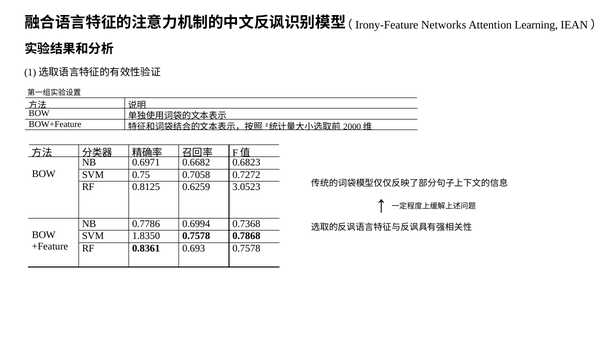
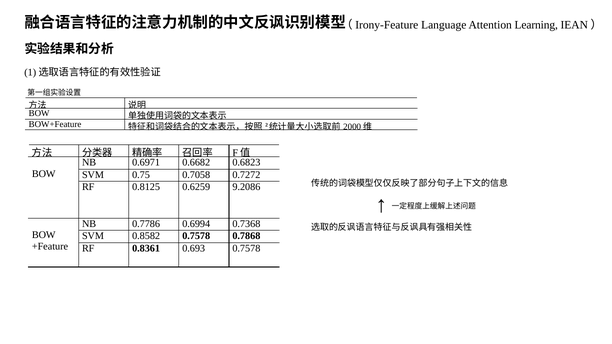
Networks: Networks -> Language (444, 25)
3.0523: 3.0523 -> 9.2086 (246, 187)
1.8350: 1.8350 -> 0.8582 (146, 236)
